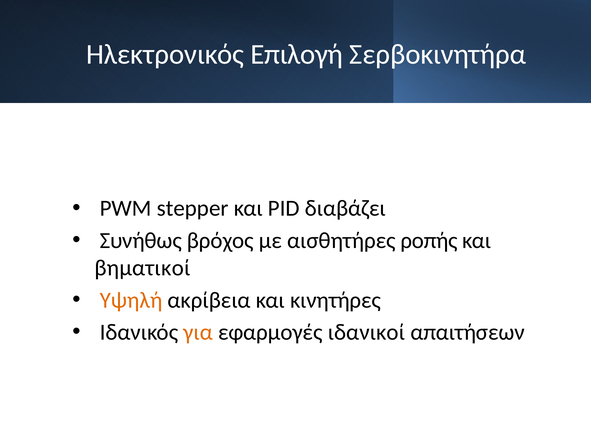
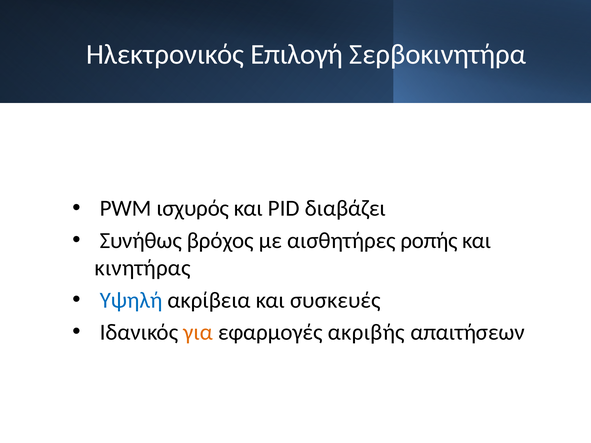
stepper: stepper -> ισχυρός (193, 208)
βηματικοί: βηματικοί -> κινητήρας (143, 268)
Υψηλή colour: orange -> blue (131, 300)
κινητήρες: κινητήρες -> συσκευές (335, 300)
ιδανικοί: ιδανικοί -> ακριβής (366, 332)
